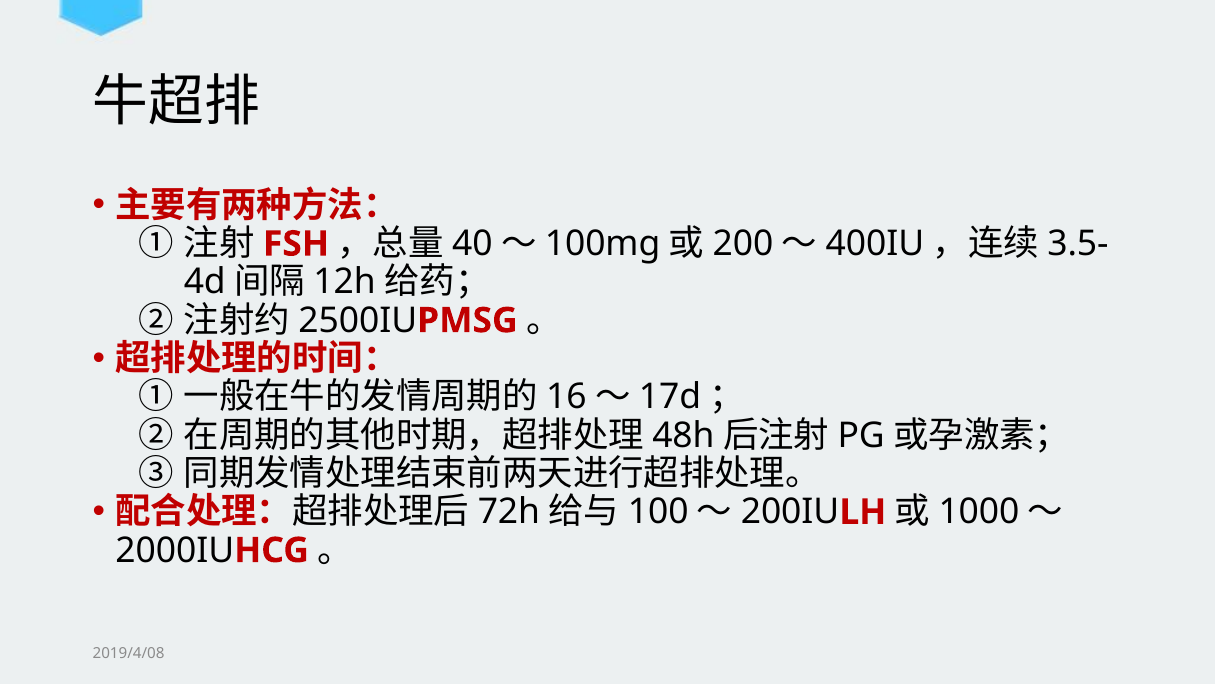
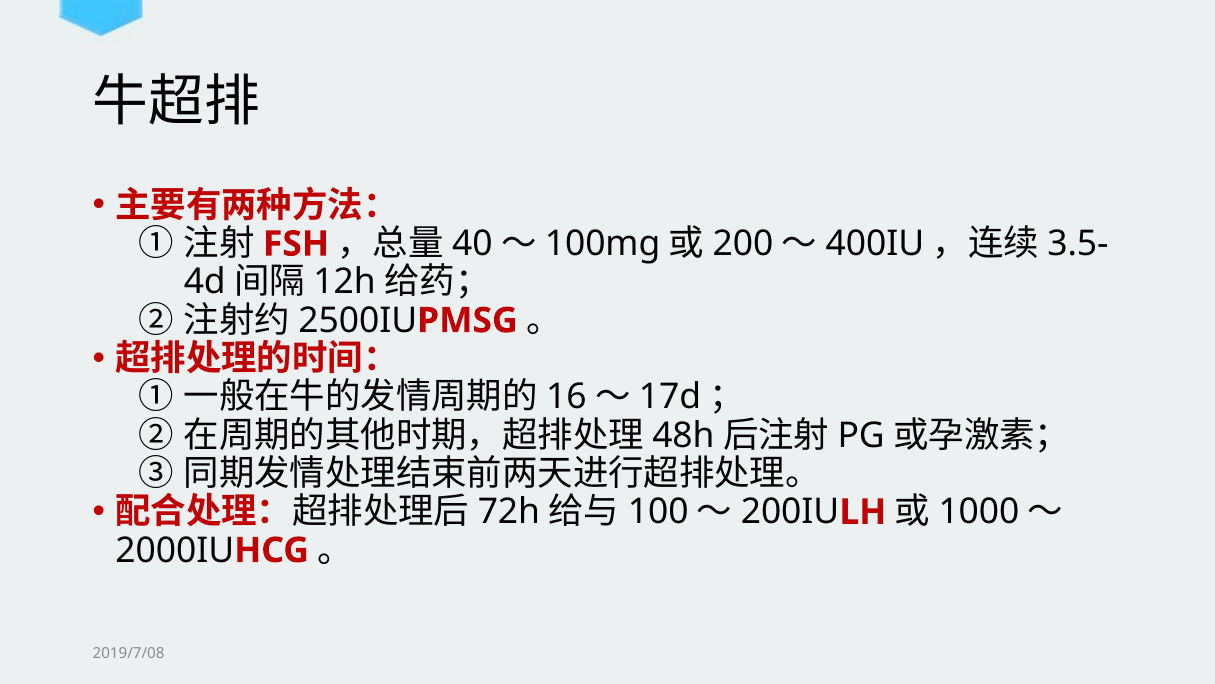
2019/4/08: 2019/4/08 -> 2019/7/08 (129, 653)
